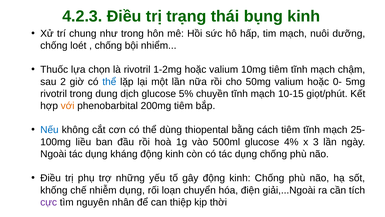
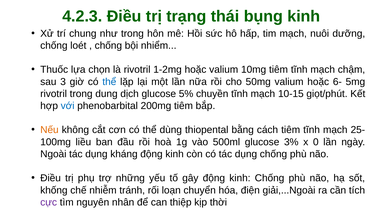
2: 2 -> 3 (63, 82)
0-: 0- -> 6- (337, 82)
với colour: orange -> blue (68, 106)
Nếu colour: blue -> orange (49, 130)
4%: 4% -> 3% (291, 142)
3: 3 -> 0 (316, 142)
nhiễm dụng: dụng -> tránh (132, 190)
